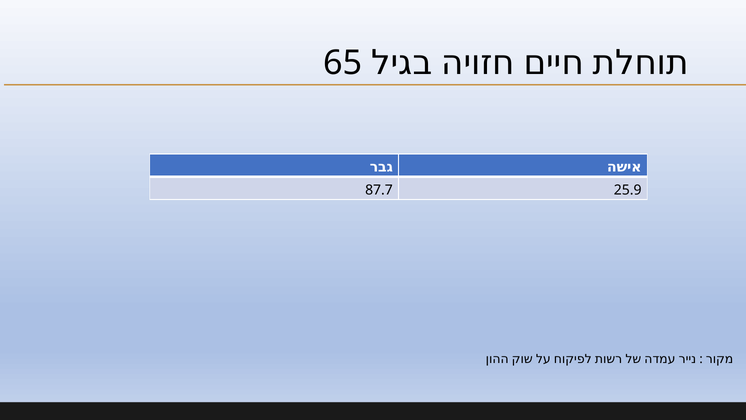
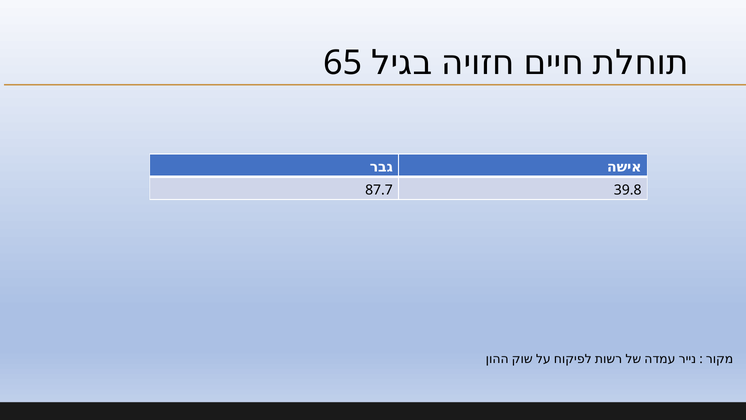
25.9: 25.9 -> 39.8 (628, 190)
